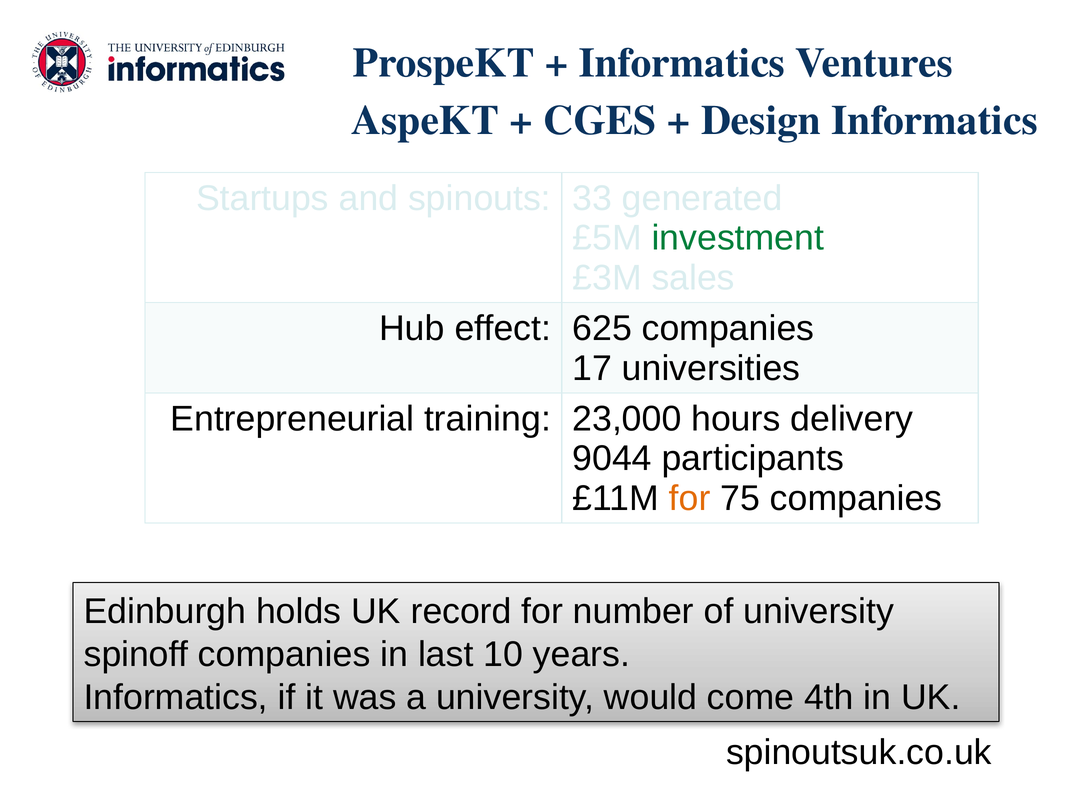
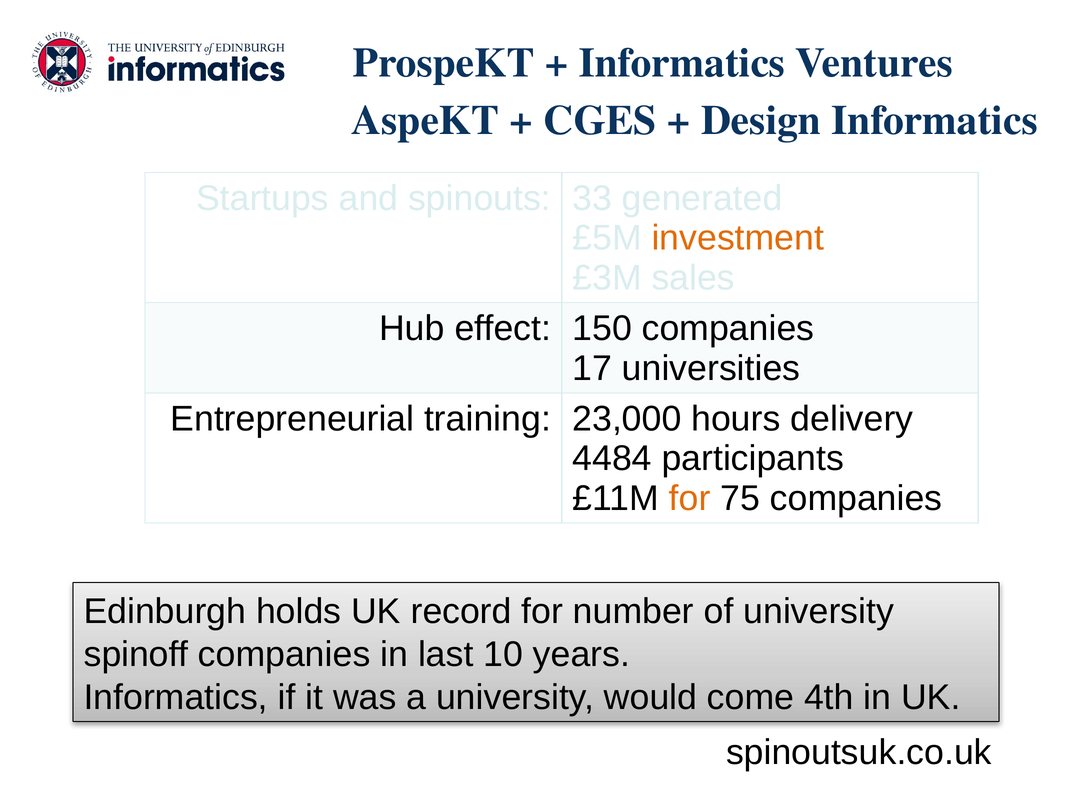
investment colour: green -> orange (738, 238)
625: 625 -> 150 (602, 328)
9044: 9044 -> 4484 (612, 458)
